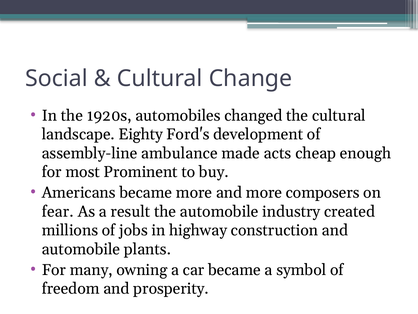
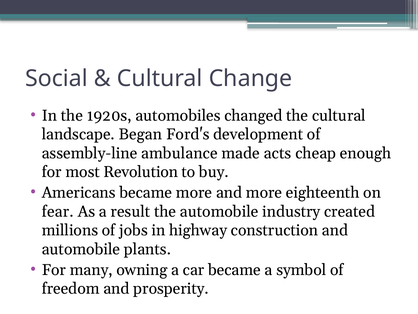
Eighty: Eighty -> Began (140, 134)
Prominent: Prominent -> Revolution (141, 172)
composers: composers -> eighteenth (323, 192)
